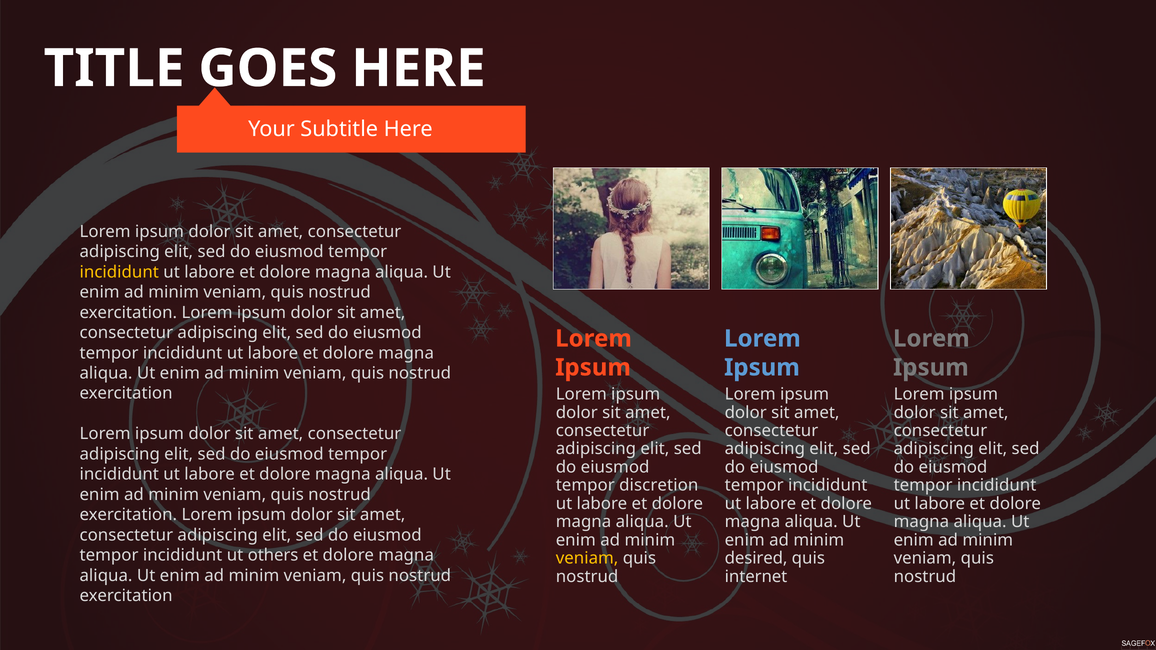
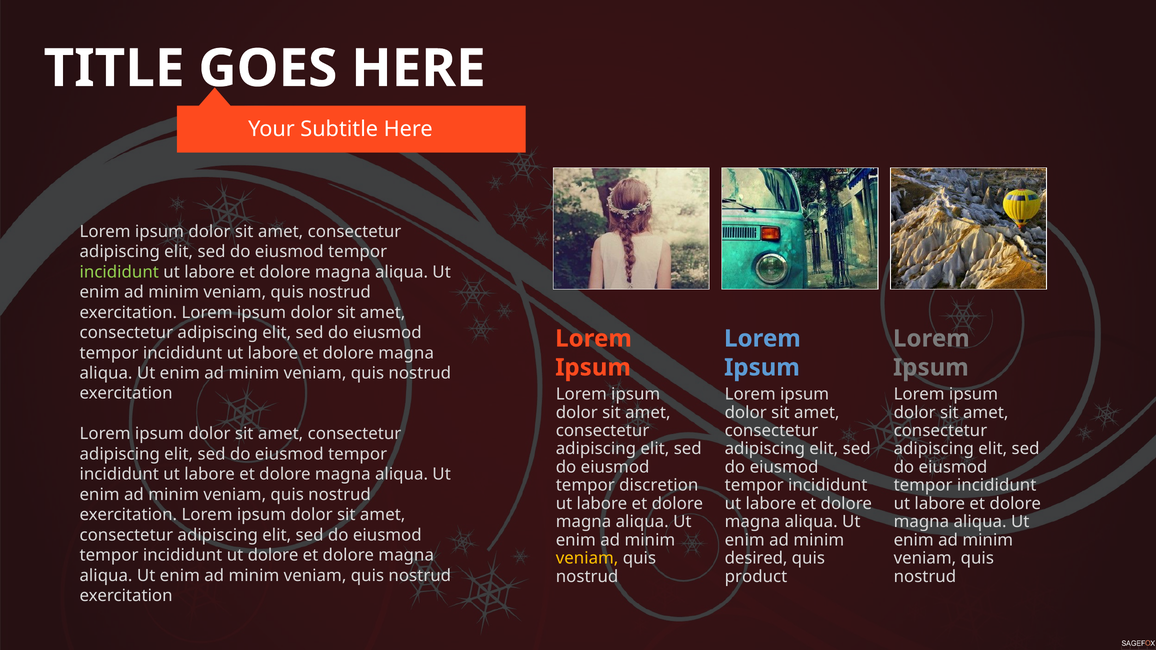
incididunt colour: yellow -> light green (119, 272)
ut others: others -> dolore (273, 555)
internet: internet -> product (756, 577)
